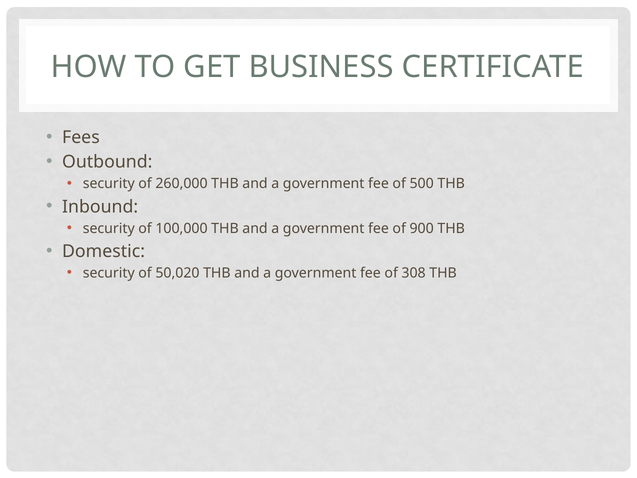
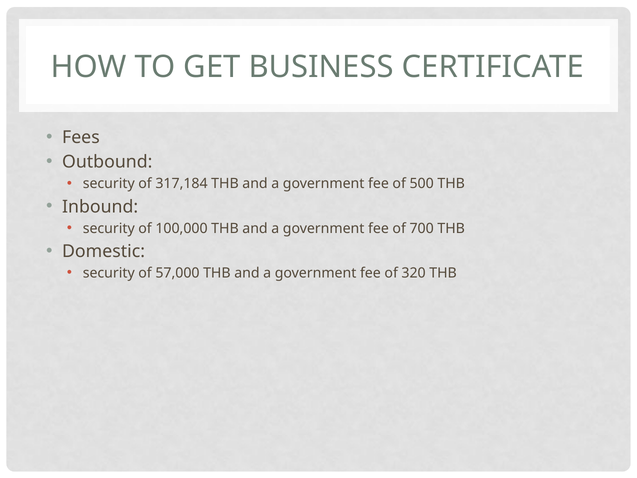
260,000: 260,000 -> 317,184 (182, 184)
900: 900 -> 700 (422, 228)
50,020: 50,020 -> 57,000 (177, 273)
308: 308 -> 320 (414, 273)
